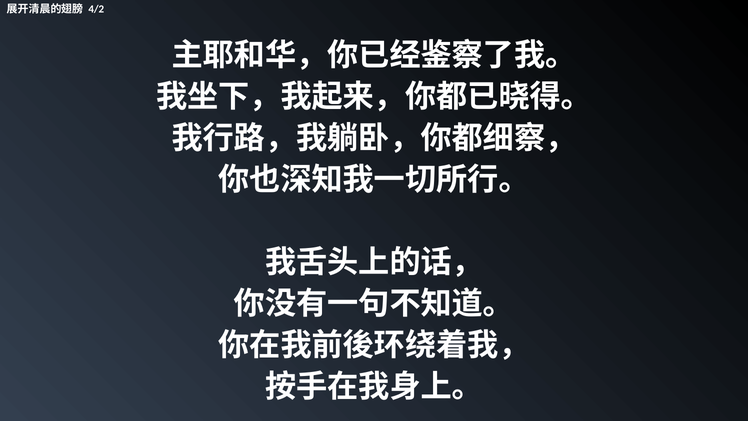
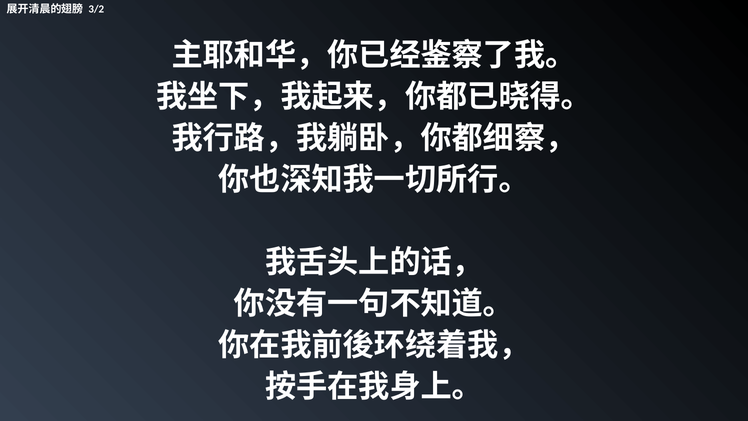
4/2: 4/2 -> 3/2 (96, 9)
